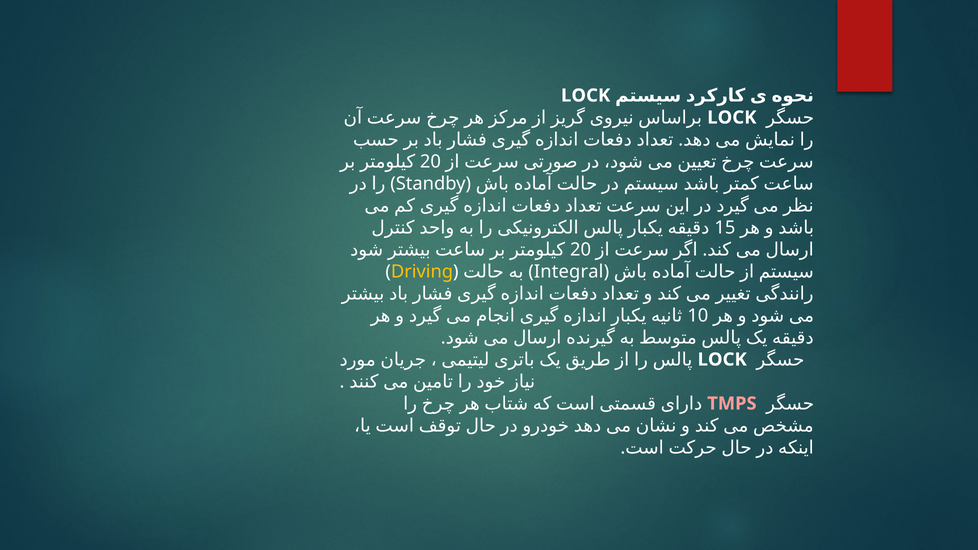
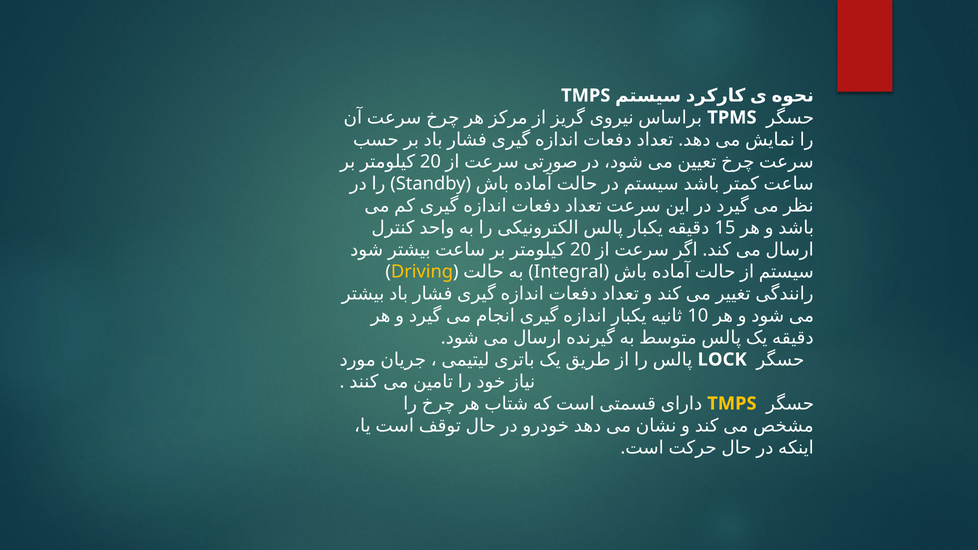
LOCK: LOCK -> TMPS (586, 96)
LOCK: LOCK -> TPMS (732, 118)
TMPS colour: pink -> yellow (732, 404)
